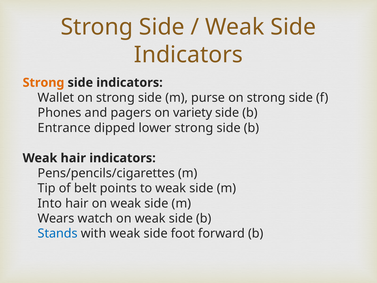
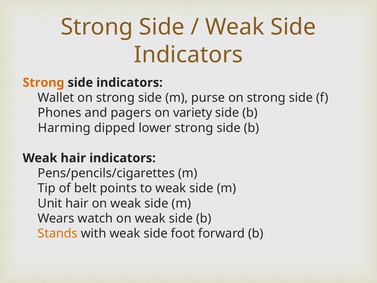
Entrance: Entrance -> Harming (64, 128)
Into: Into -> Unit (50, 203)
Stands colour: blue -> orange (58, 233)
